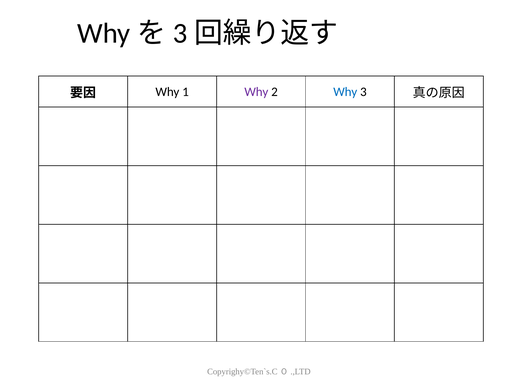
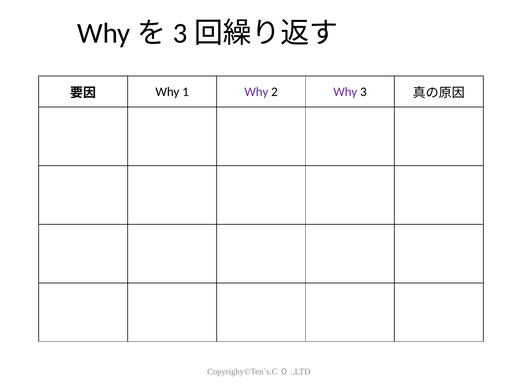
Why colour: blue -> purple (345, 92)
